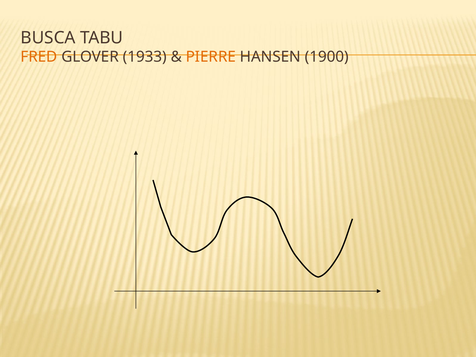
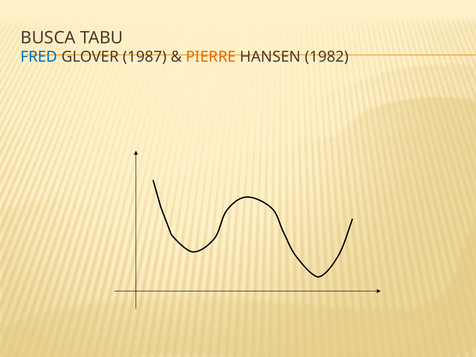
FRED colour: orange -> blue (39, 57)
1933: 1933 -> 1987 (145, 57)
1900: 1900 -> 1982 (327, 57)
